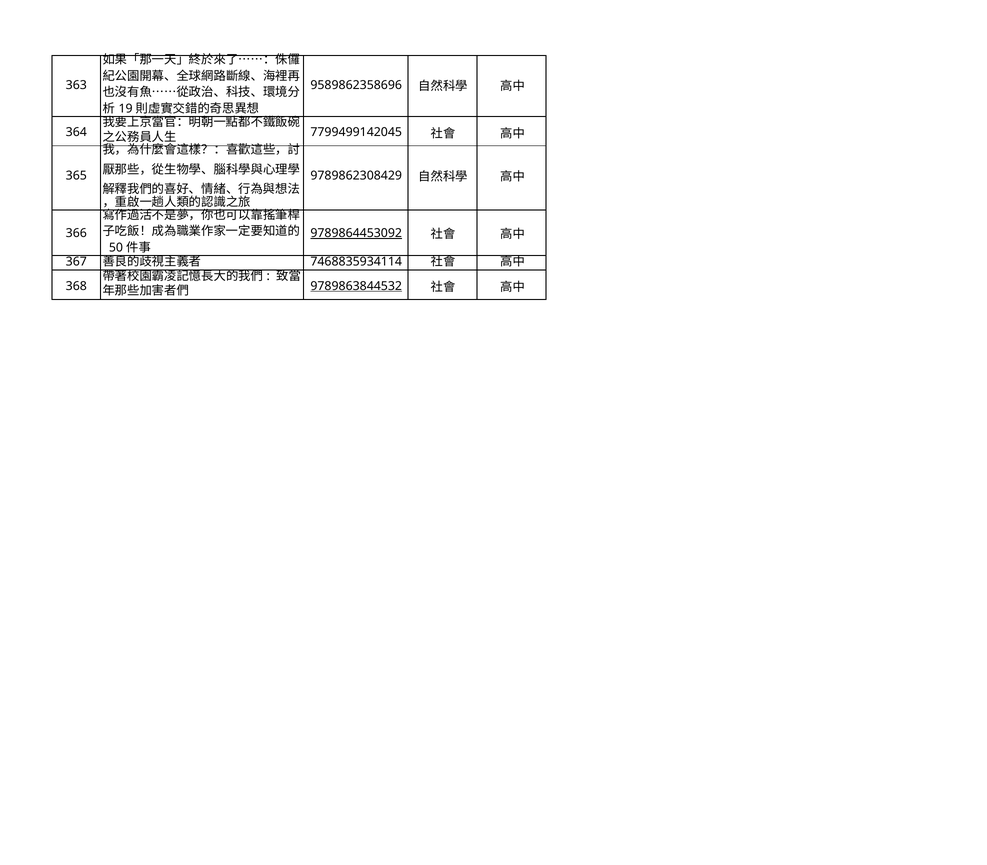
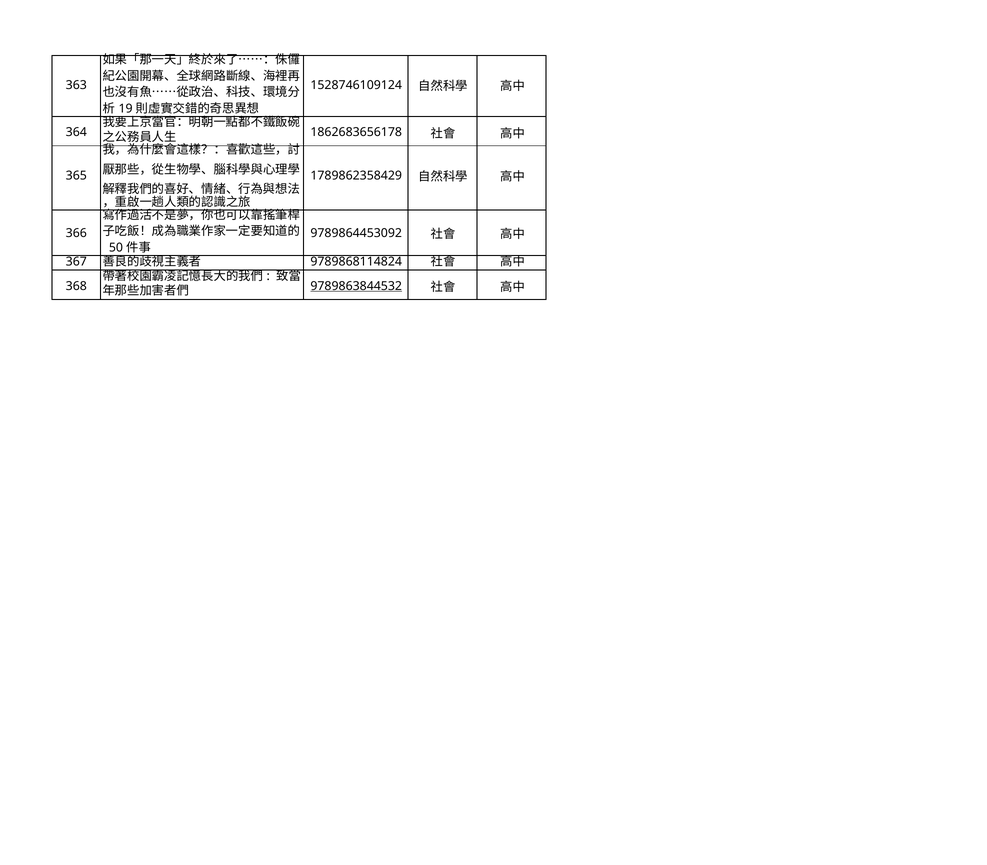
9589862358696: 9589862358696 -> 1528746109124 (356, 85)
7799499142045: 7799499142045 -> 1862683656178 (356, 132)
9789862308429: 9789862308429 -> 1789862358429 (356, 176)
9789864453092 underline: present -> none (356, 233)
7468835934114: 7468835934114 -> 9789868114824 (356, 262)
